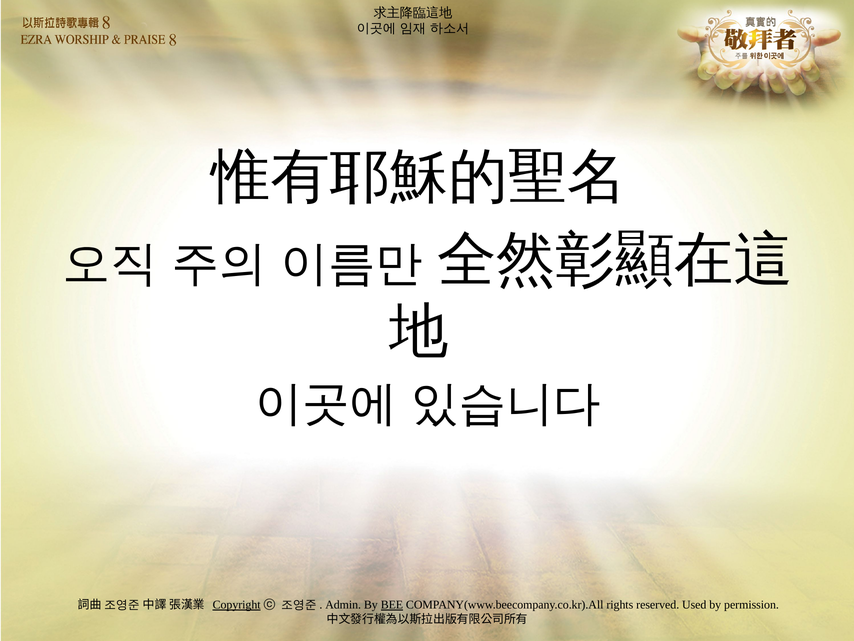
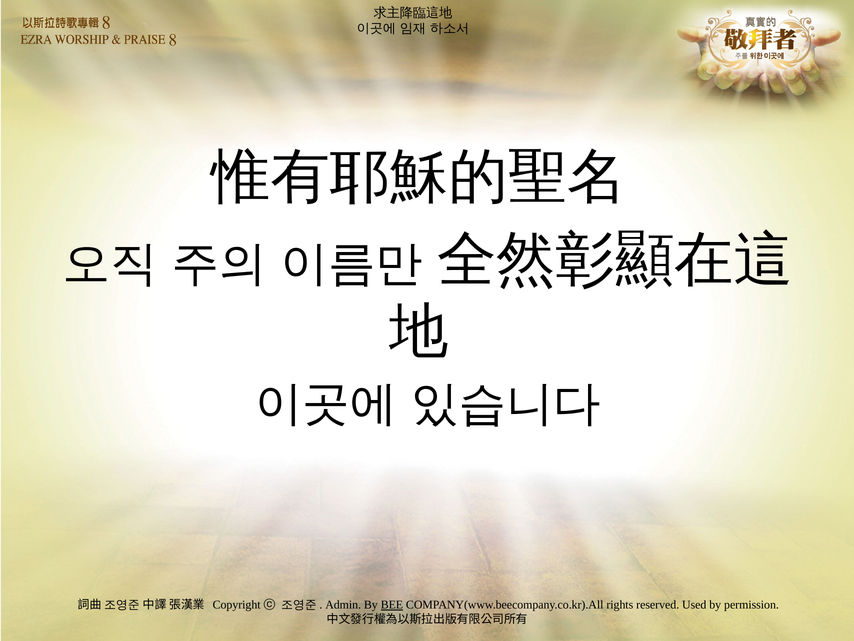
Copyright underline: present -> none (237, 604)
